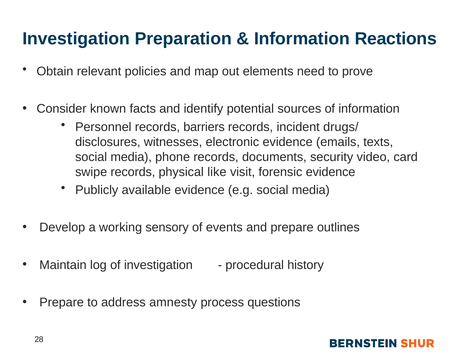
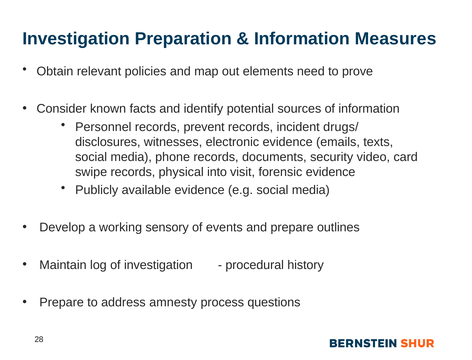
Reactions: Reactions -> Measures (396, 39)
barriers: barriers -> prevent (204, 127)
like: like -> into (217, 172)
